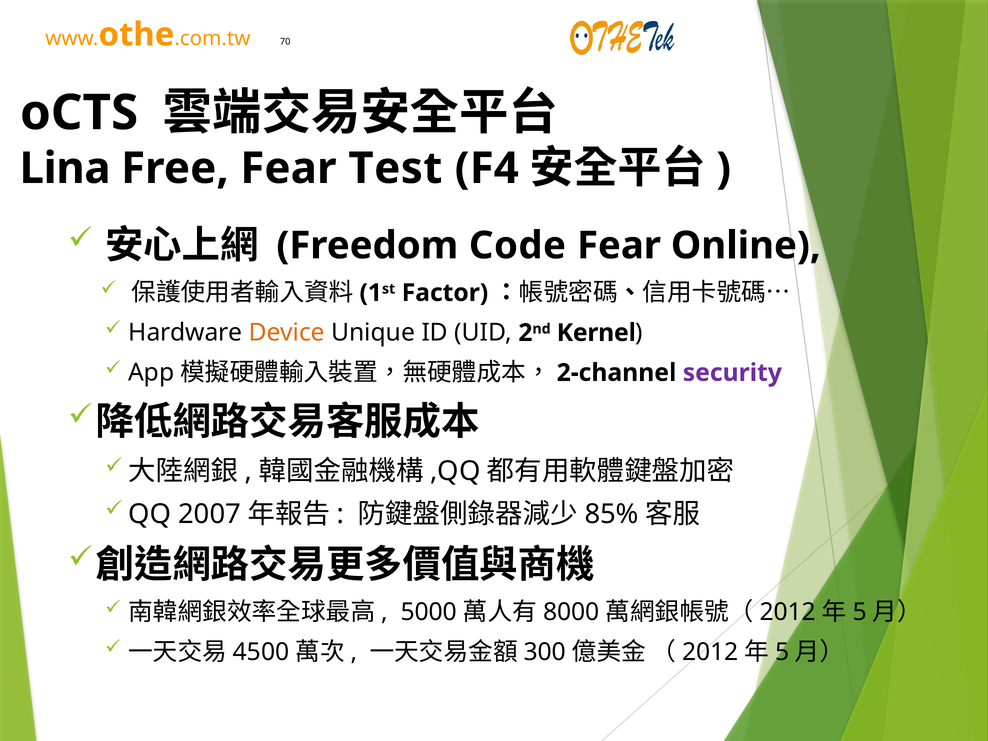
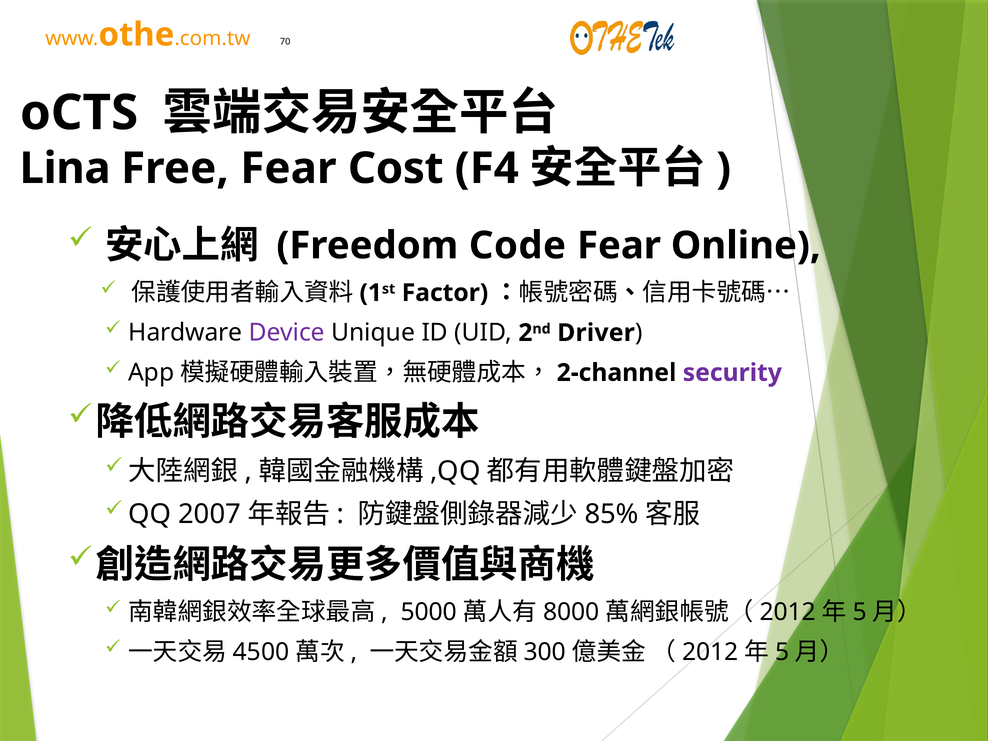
Test: Test -> Cost (396, 168)
Device colour: orange -> purple (287, 333)
Kernel: Kernel -> Driver (596, 333)
